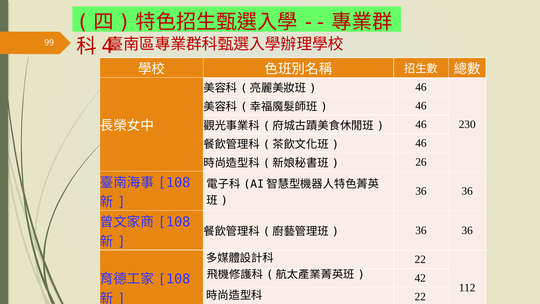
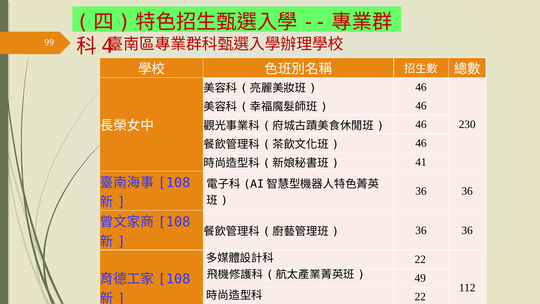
26: 26 -> 41 (421, 162)
42: 42 -> 49 (420, 278)
